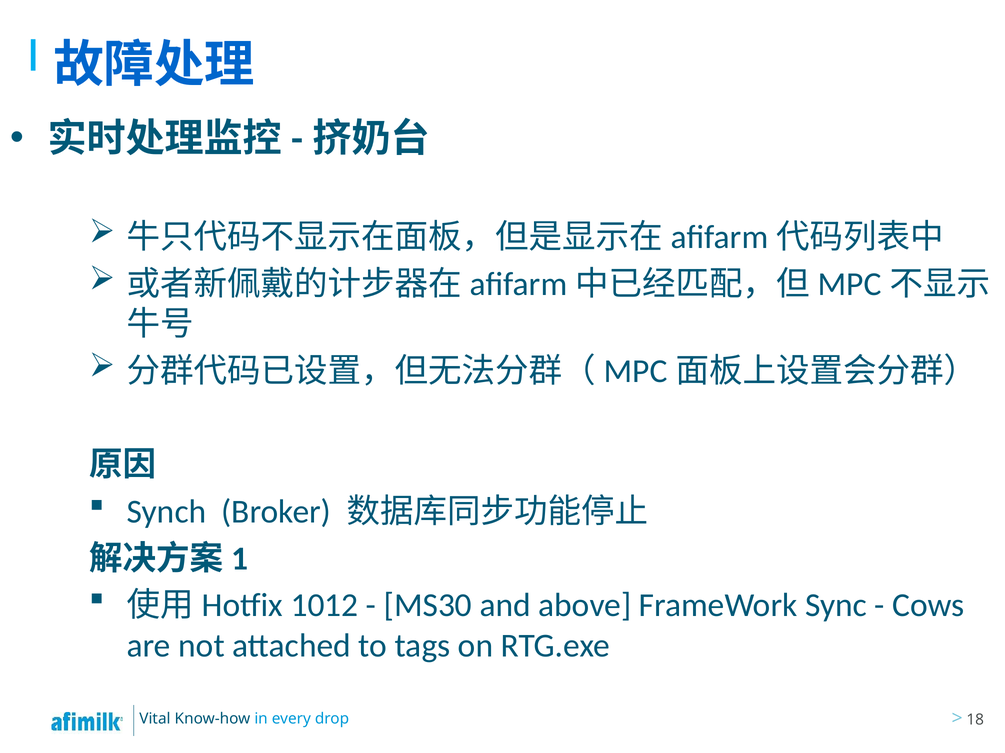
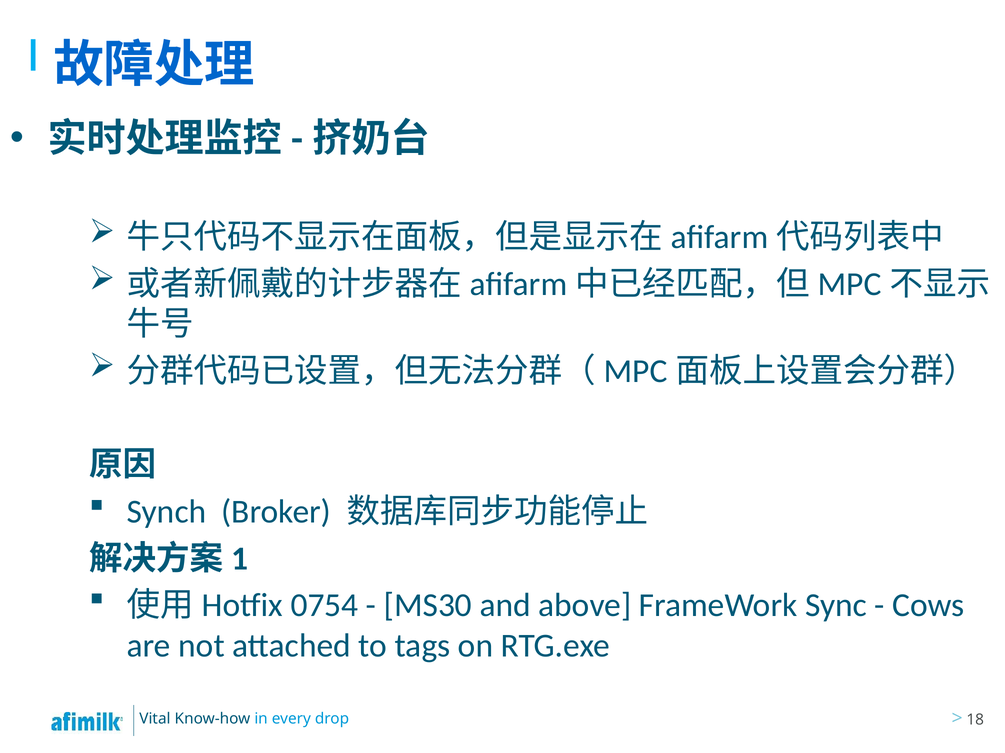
1012: 1012 -> 0754 (324, 606)
